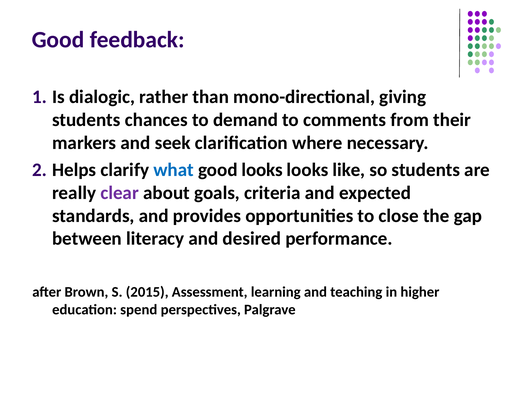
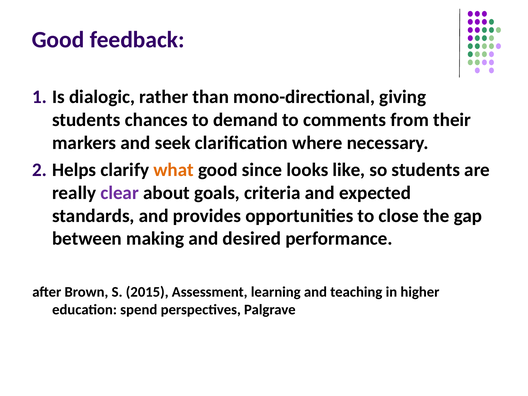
what colour: blue -> orange (174, 170)
good looks: looks -> since (262, 170)
literacy: literacy -> making (155, 239)
